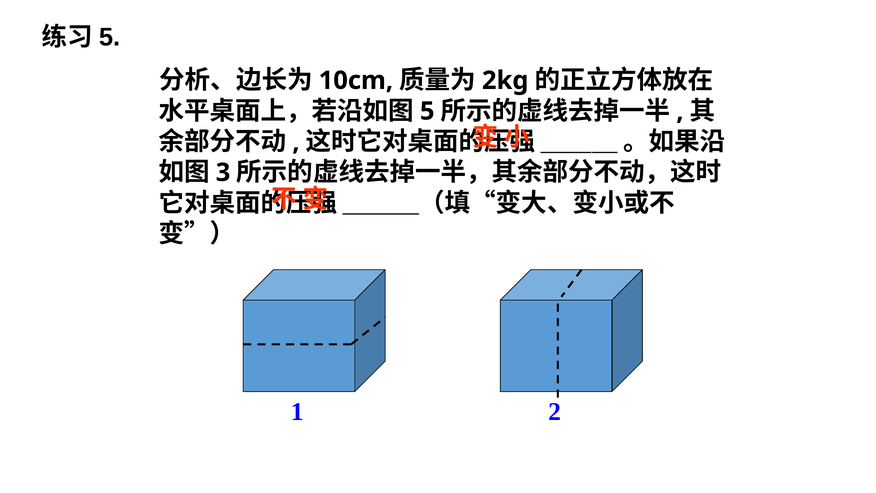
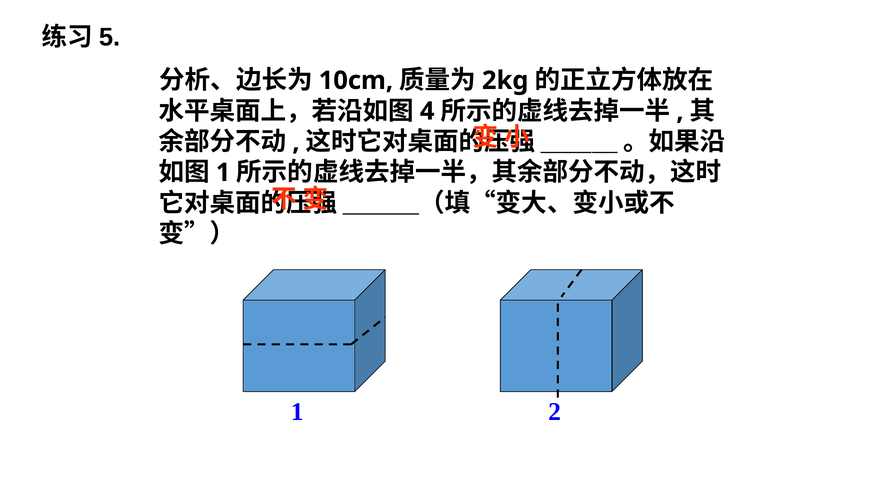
5: 5 -> 4 (427, 111)
3: 3 -> 1 (223, 172)
